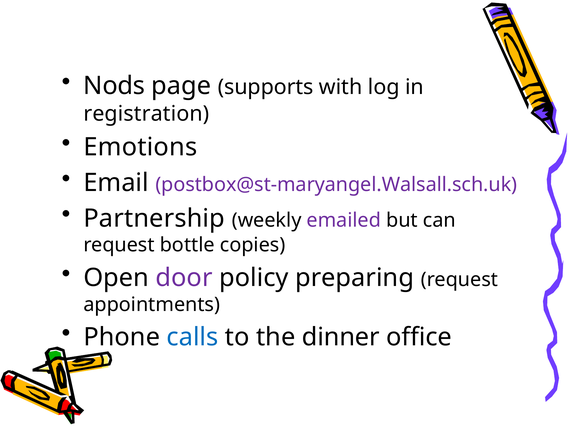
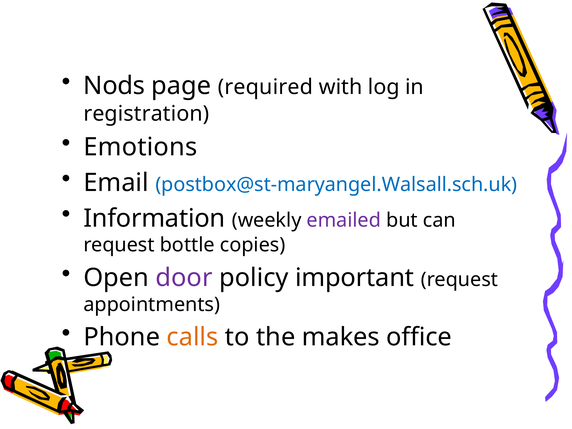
supports: supports -> required (266, 87)
postbox@st-maryangel.Walsall.sch.uk colour: purple -> blue (336, 185)
Partnership: Partnership -> Information (154, 218)
preparing: preparing -> important (355, 278)
calls colour: blue -> orange (192, 337)
dinner: dinner -> makes (341, 337)
